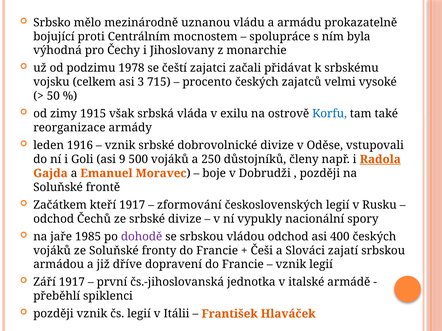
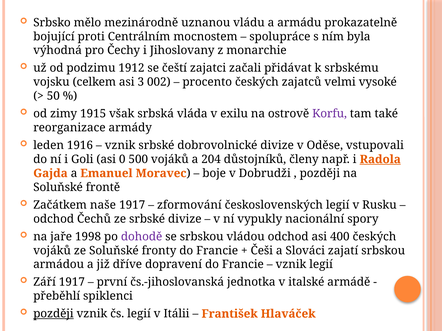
1978: 1978 -> 1912 (131, 68)
715: 715 -> 002 (159, 82)
Korfu colour: blue -> purple (330, 114)
9: 9 -> 0 (122, 160)
250: 250 -> 204 (211, 160)
kteří: kteří -> naše (103, 205)
1985: 1985 -> 1998 (88, 237)
později underline: none -> present (53, 314)
